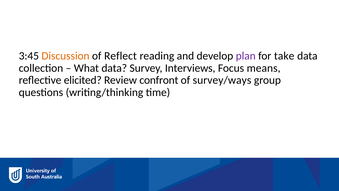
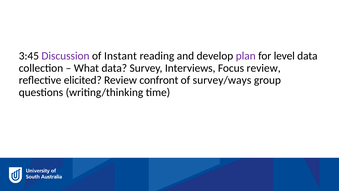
Discussion colour: orange -> purple (65, 56)
Reflect: Reflect -> Instant (120, 56)
take: take -> level (284, 56)
Focus means: means -> review (264, 68)
